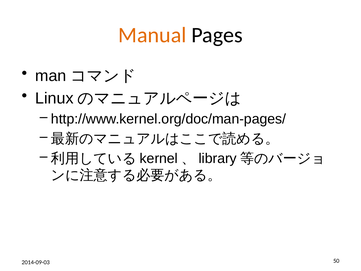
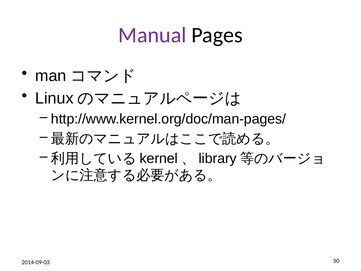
Manual colour: orange -> purple (152, 35)
